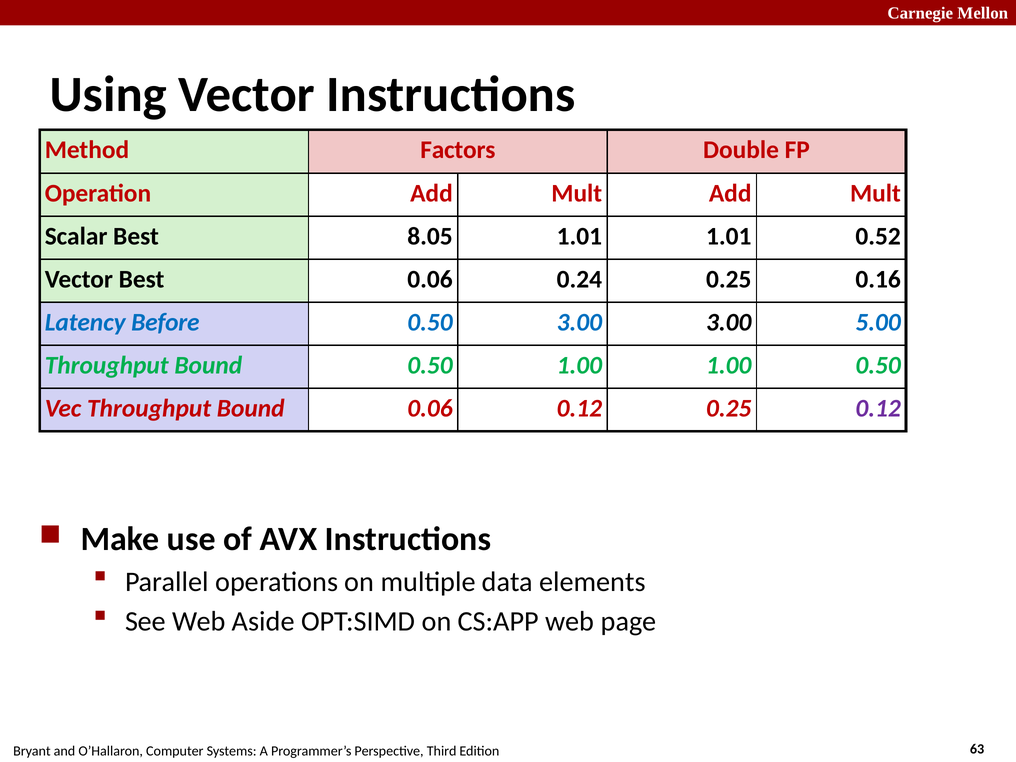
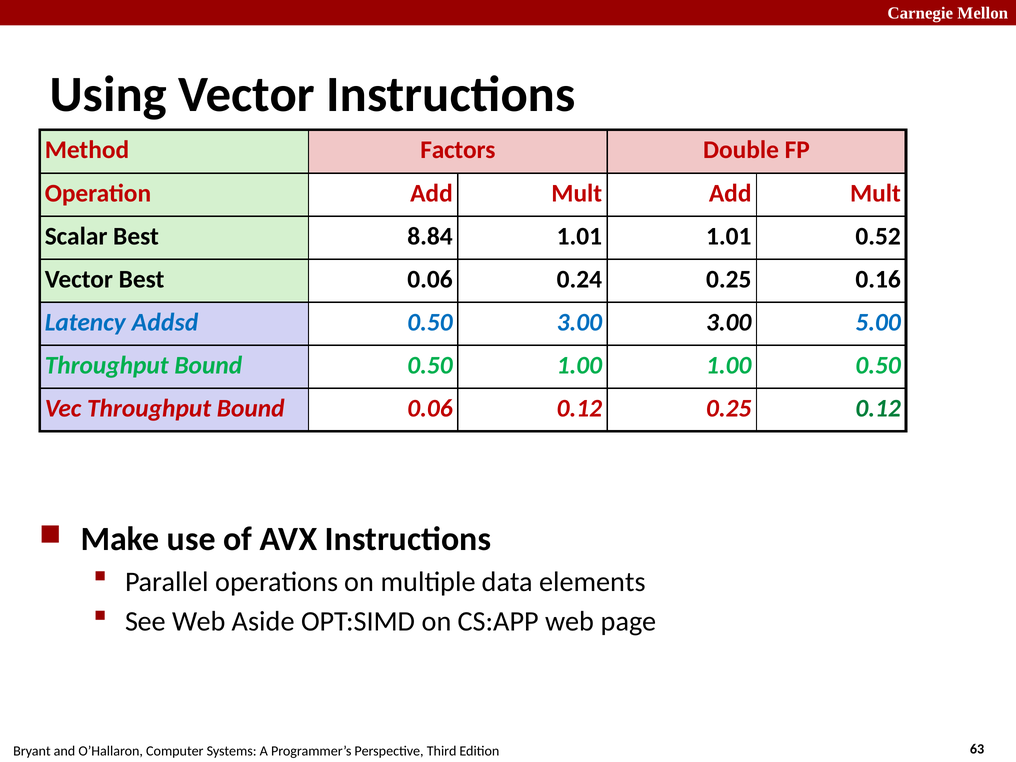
8.05: 8.05 -> 8.84 (430, 236)
Before: Before -> Addsd (165, 322)
0.12 colour: purple -> green (878, 408)
